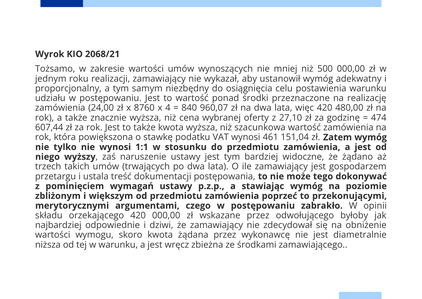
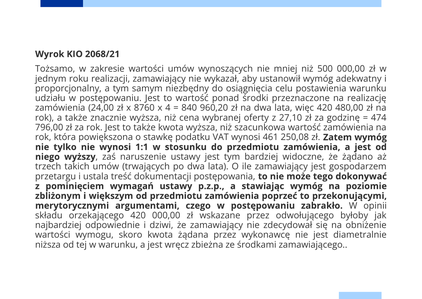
960,07: 960,07 -> 960,20 (214, 108)
607,44: 607,44 -> 796,00 (49, 127)
151,04: 151,04 -> 250,08 (295, 137)
